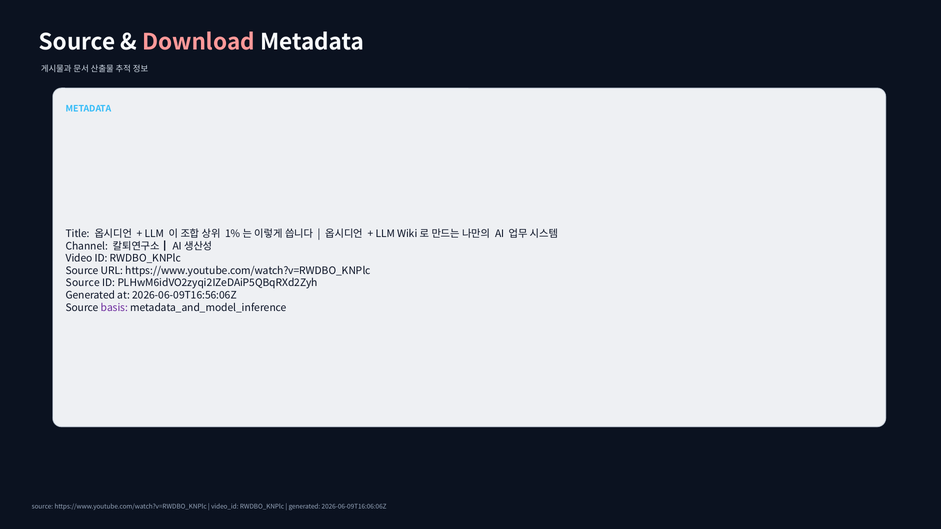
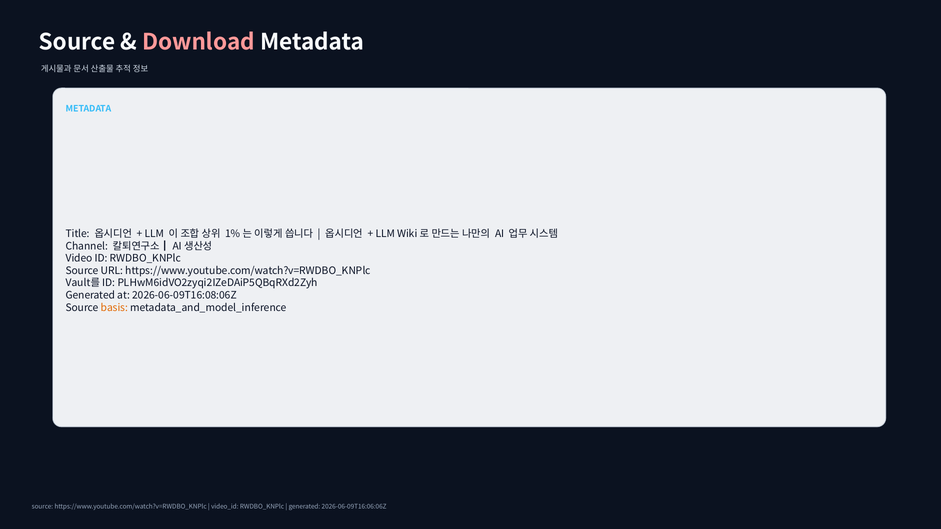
Source: Source -> Vault를 (83, 283)
2026-06-09T16:56:06Z: 2026-06-09T16:56:06Z -> 2026-06-09T16:08:06Z (184, 296)
basis colour: purple -> orange (114, 308)
